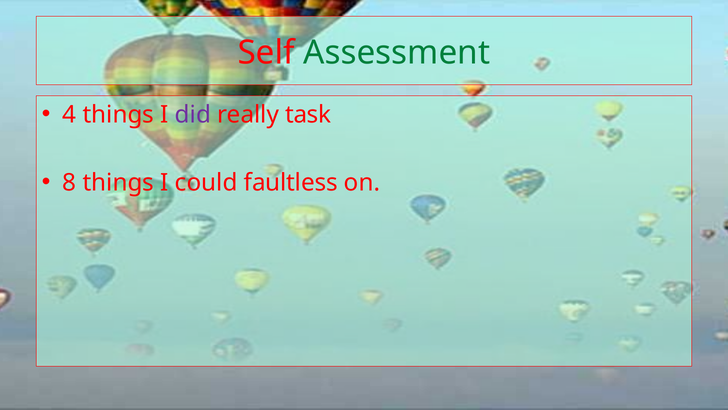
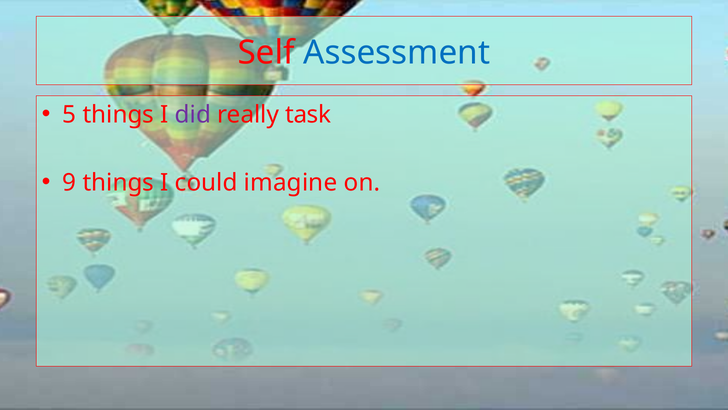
Assessment colour: green -> blue (397, 53)
4: 4 -> 5 (69, 115)
8: 8 -> 9 (69, 183)
faultless: faultless -> imagine (291, 183)
